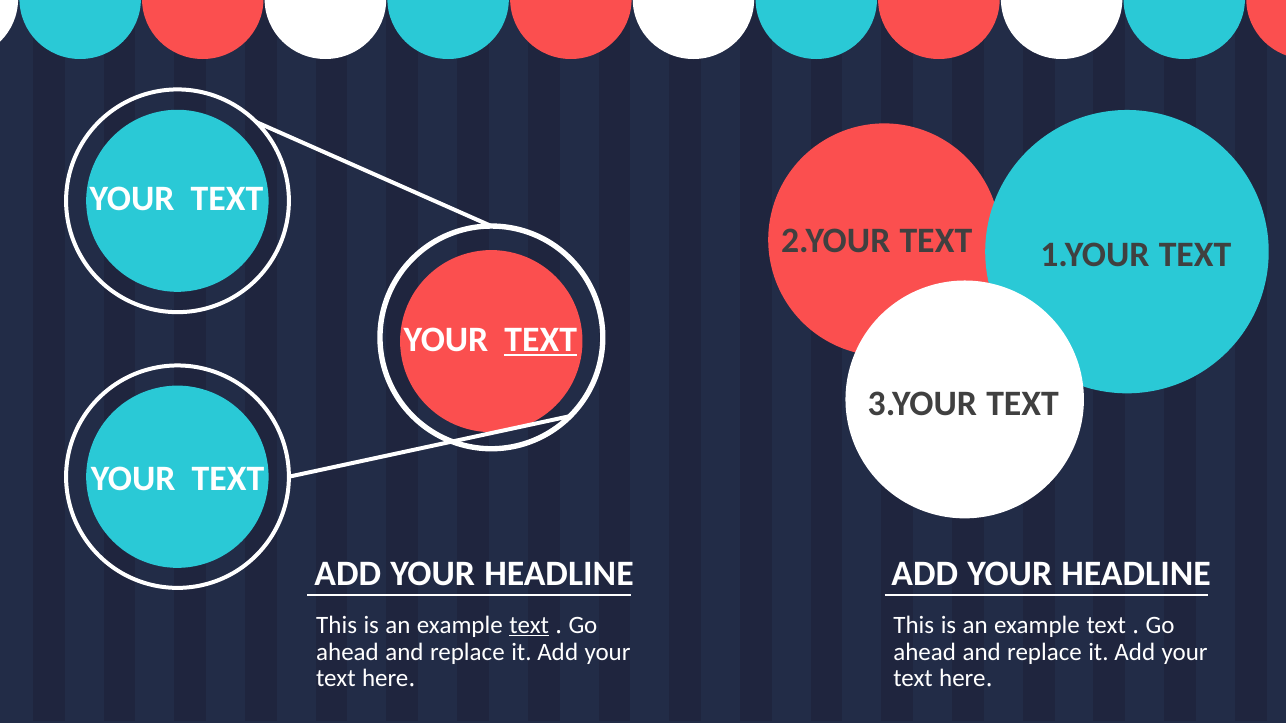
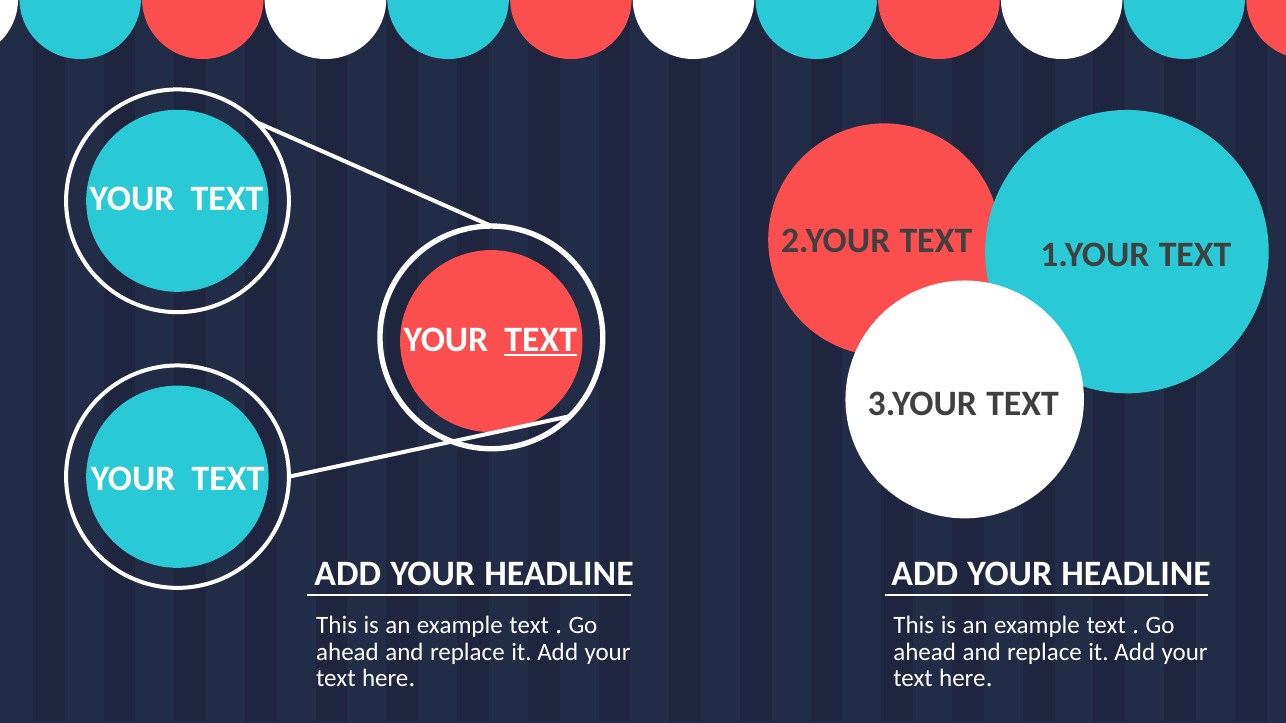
text underline: present -> none (529, 625)
